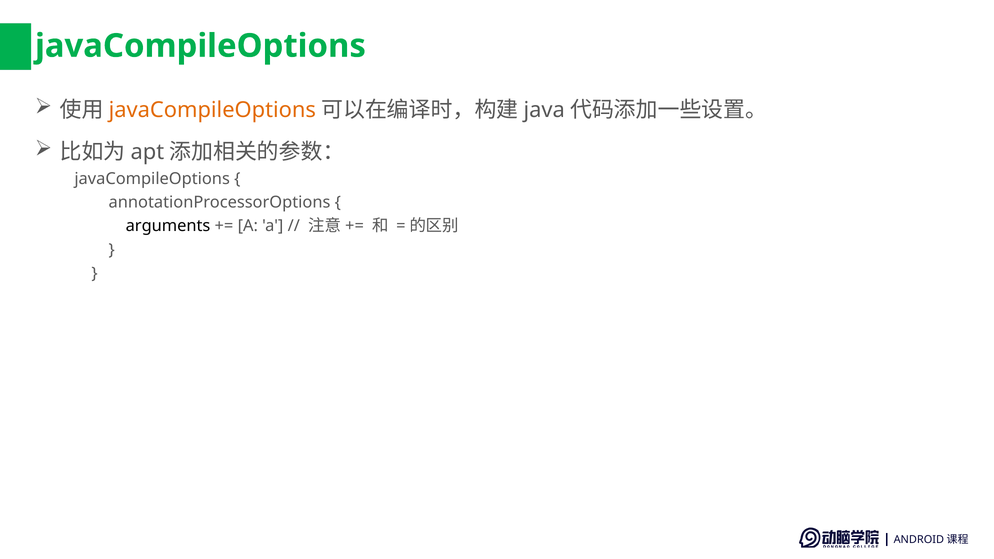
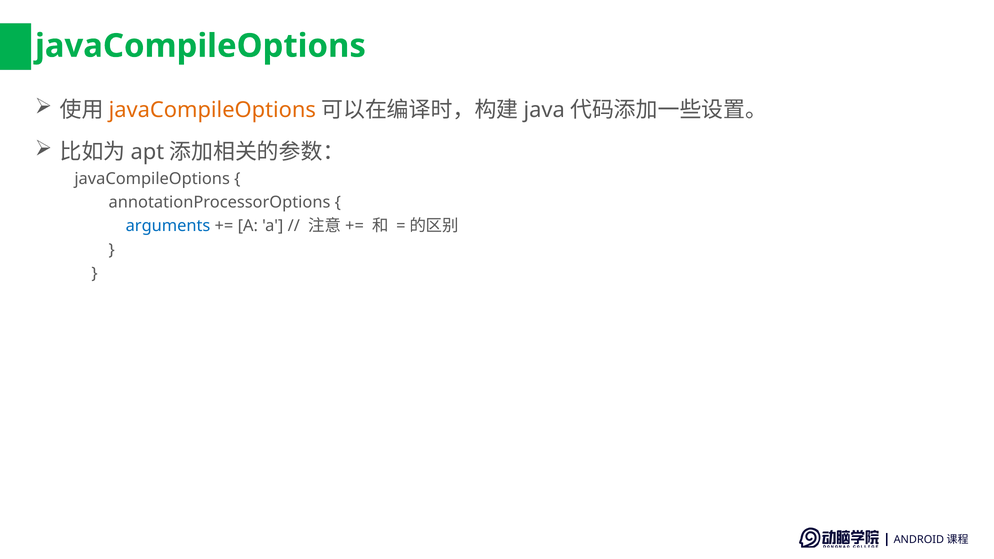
arguments colour: black -> blue (168, 226)
